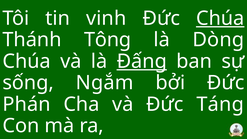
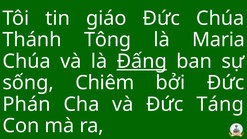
vinh: vinh -> giáo (106, 18)
Chúa underline: present -> none (220, 18)
Dòng: Dòng -> Maria (218, 40)
Ngắm: Ngắm -> Chiêm (105, 83)
